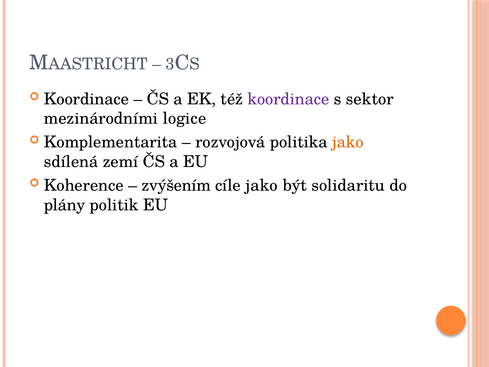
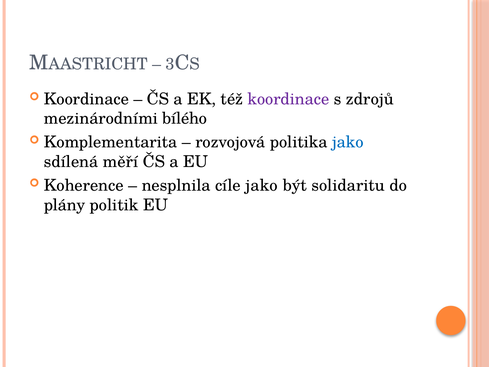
sektor: sektor -> zdrojů (370, 99)
logice: logice -> bílého (185, 118)
jako colour: orange -> blue (348, 142)
zemí: zemí -> měří (120, 162)
zvýšením: zvýšením -> nesplnila (176, 185)
